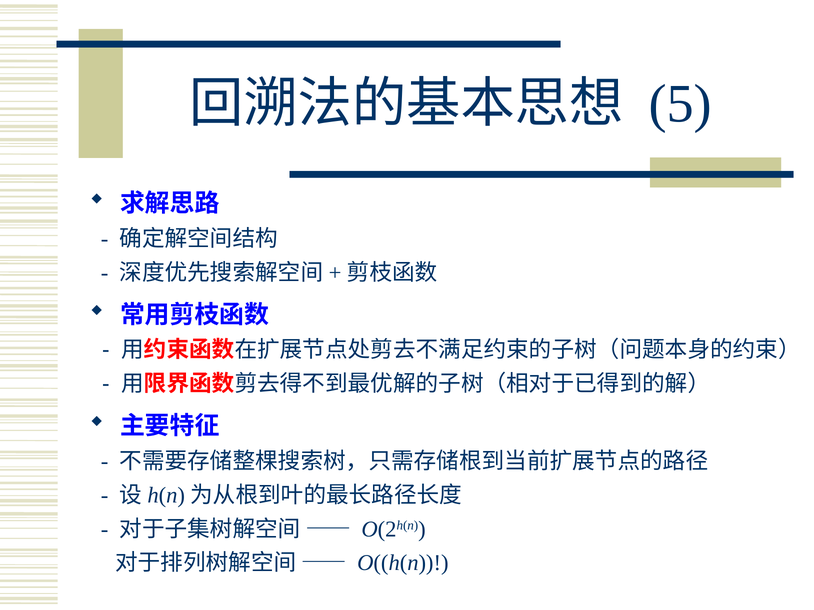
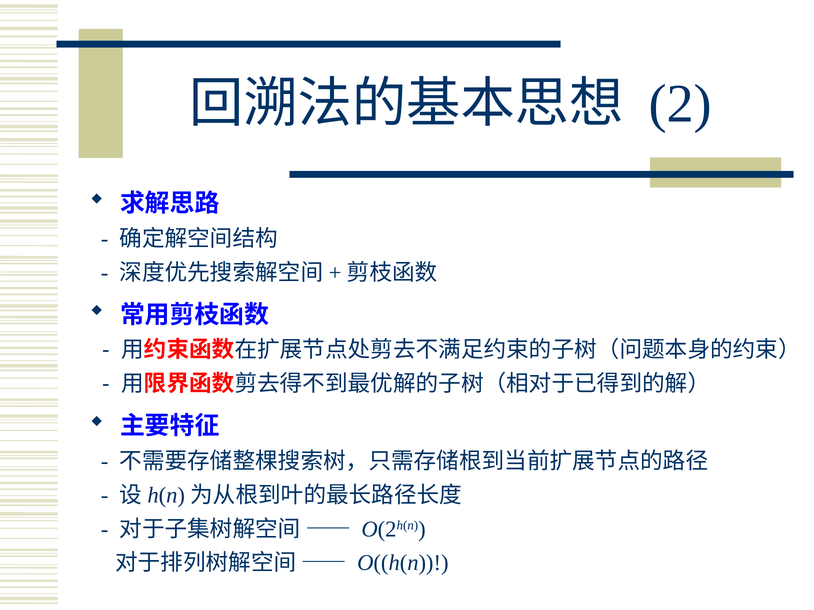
5: 5 -> 2 (680, 104)
